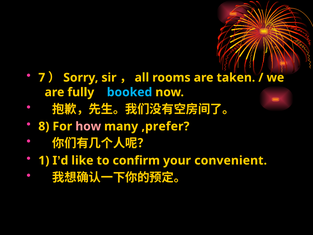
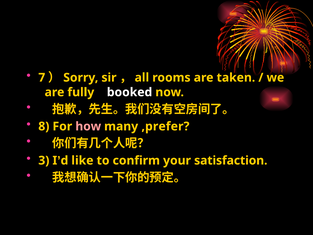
booked colour: light blue -> white (130, 92)
1: 1 -> 3 (44, 160)
convenient: convenient -> satisfaction (231, 160)
